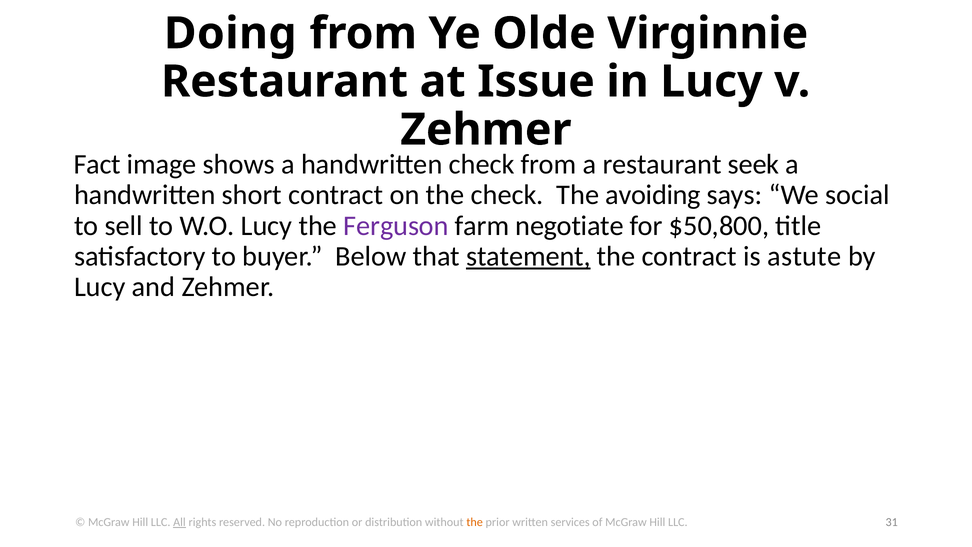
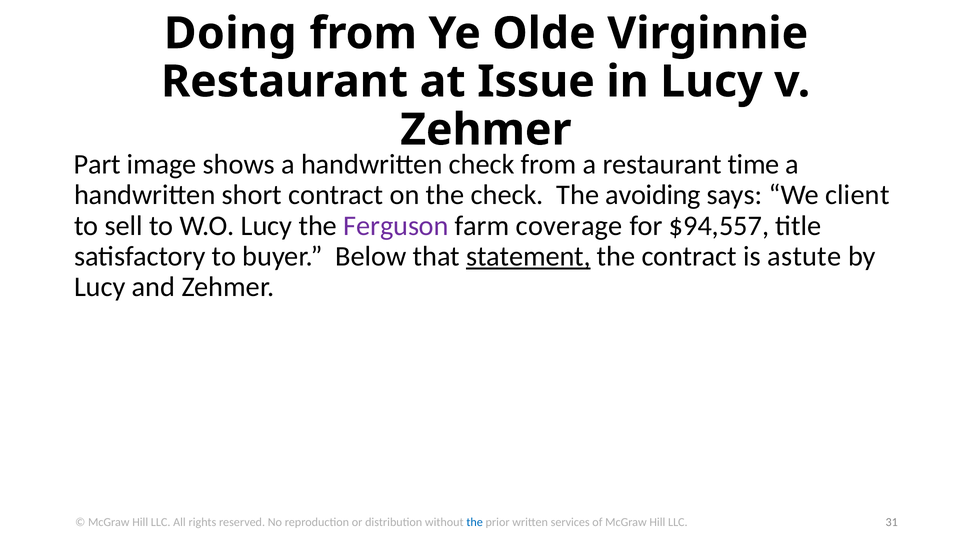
Fact: Fact -> Part (97, 164)
seek: seek -> time (754, 164)
social: social -> client (857, 195)
negotiate: negotiate -> coverage (569, 226)
$50,800: $50,800 -> $94,557 (719, 226)
All underline: present -> none (179, 522)
the colour: orange -> blue (475, 522)
